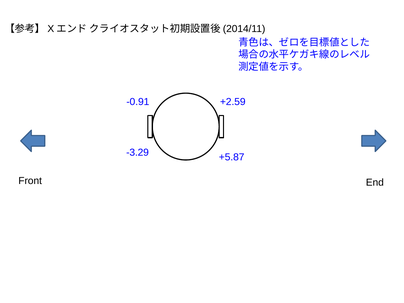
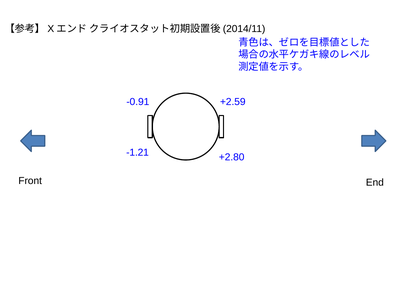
-3.29: -3.29 -> -1.21 (138, 152)
+5.87: +5.87 -> +2.80 (232, 157)
